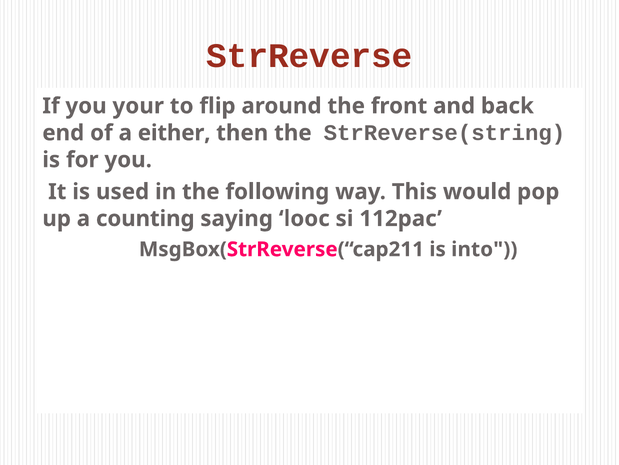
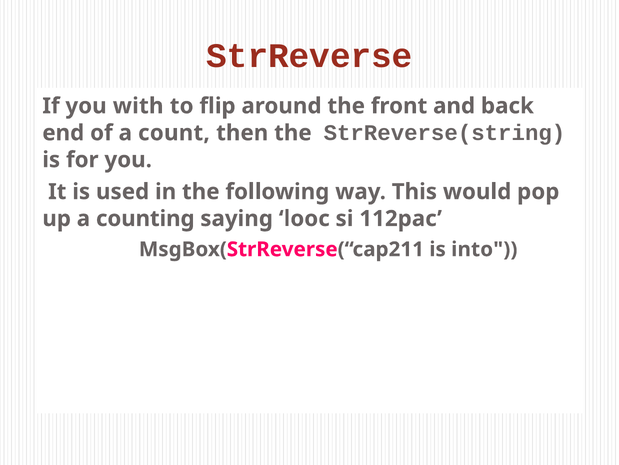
your: your -> with (138, 106)
either: either -> count (174, 133)
